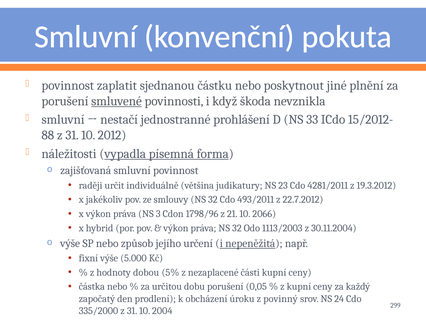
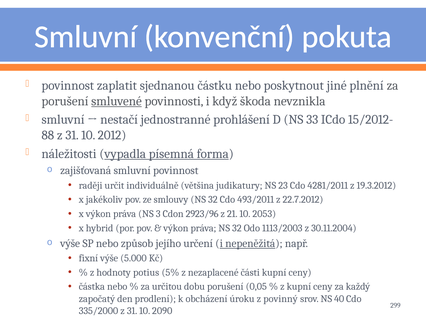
1798/96: 1798/96 -> 2923/96 (202, 214)
2066: 2066 -> 2053 (264, 214)
dobou: dobou -> potius (146, 272)
24: 24 -> 40 (339, 298)
2004: 2004 -> 2090 (162, 310)
